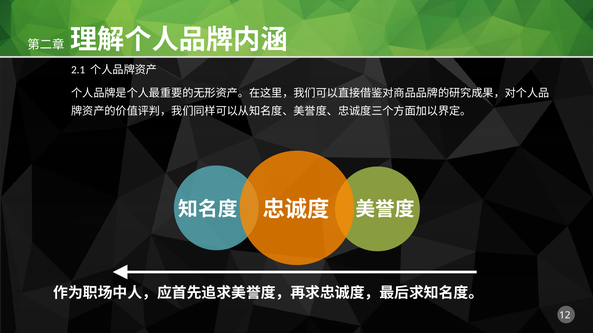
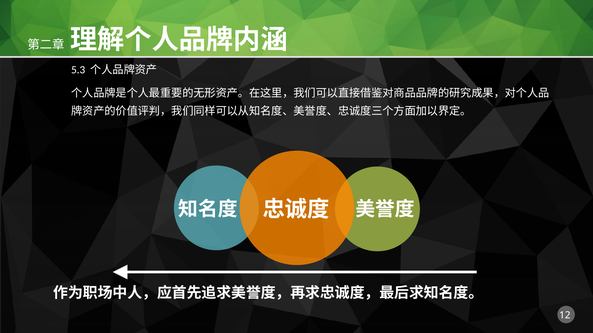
2.1: 2.1 -> 5.3 (78, 70)
